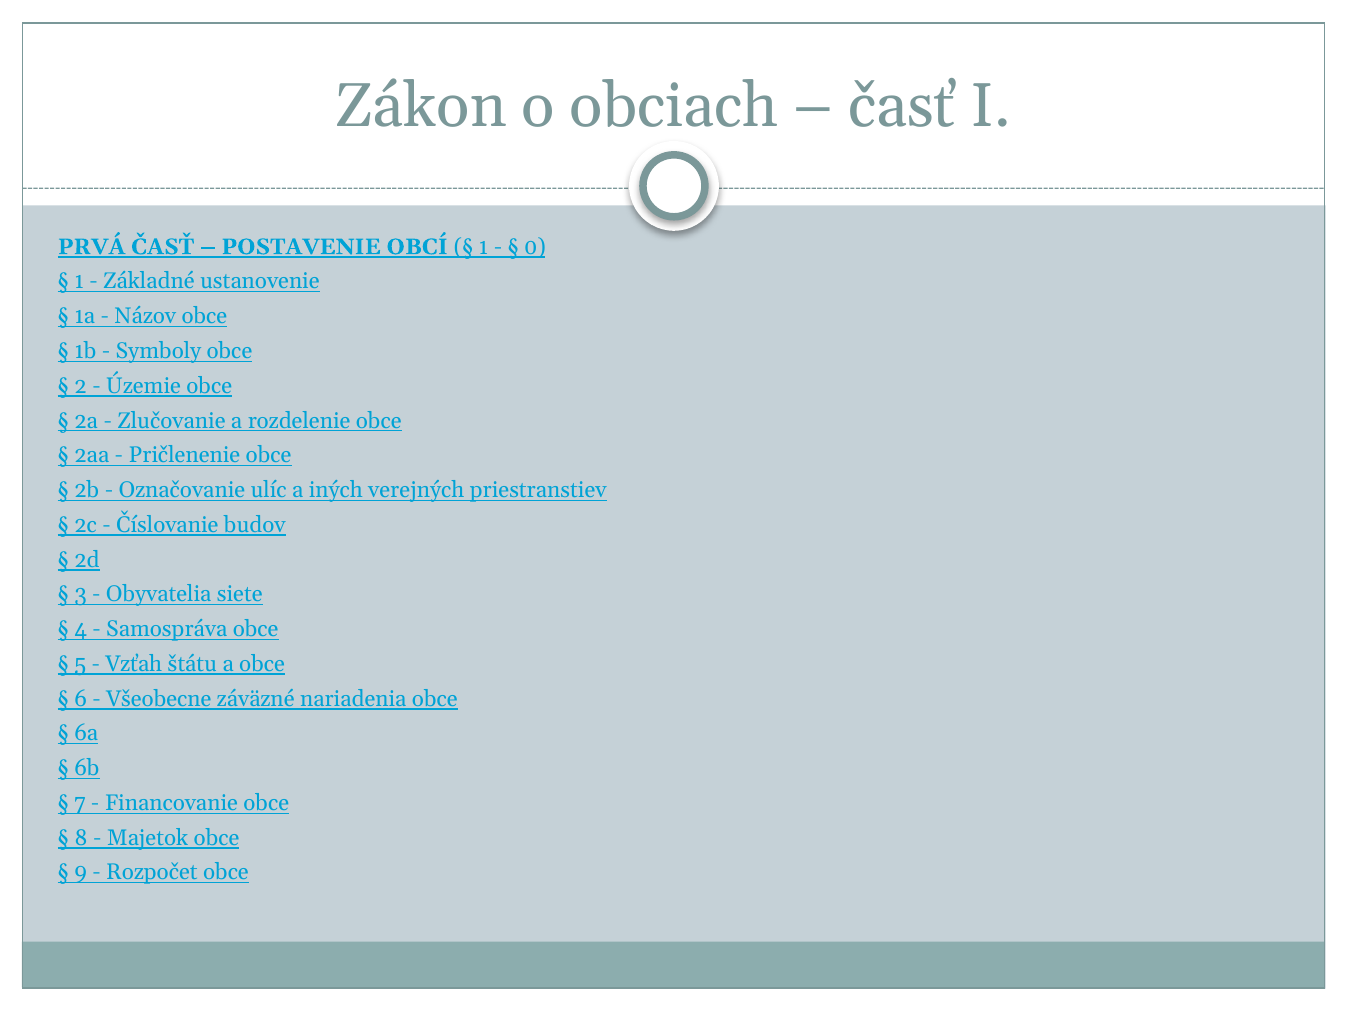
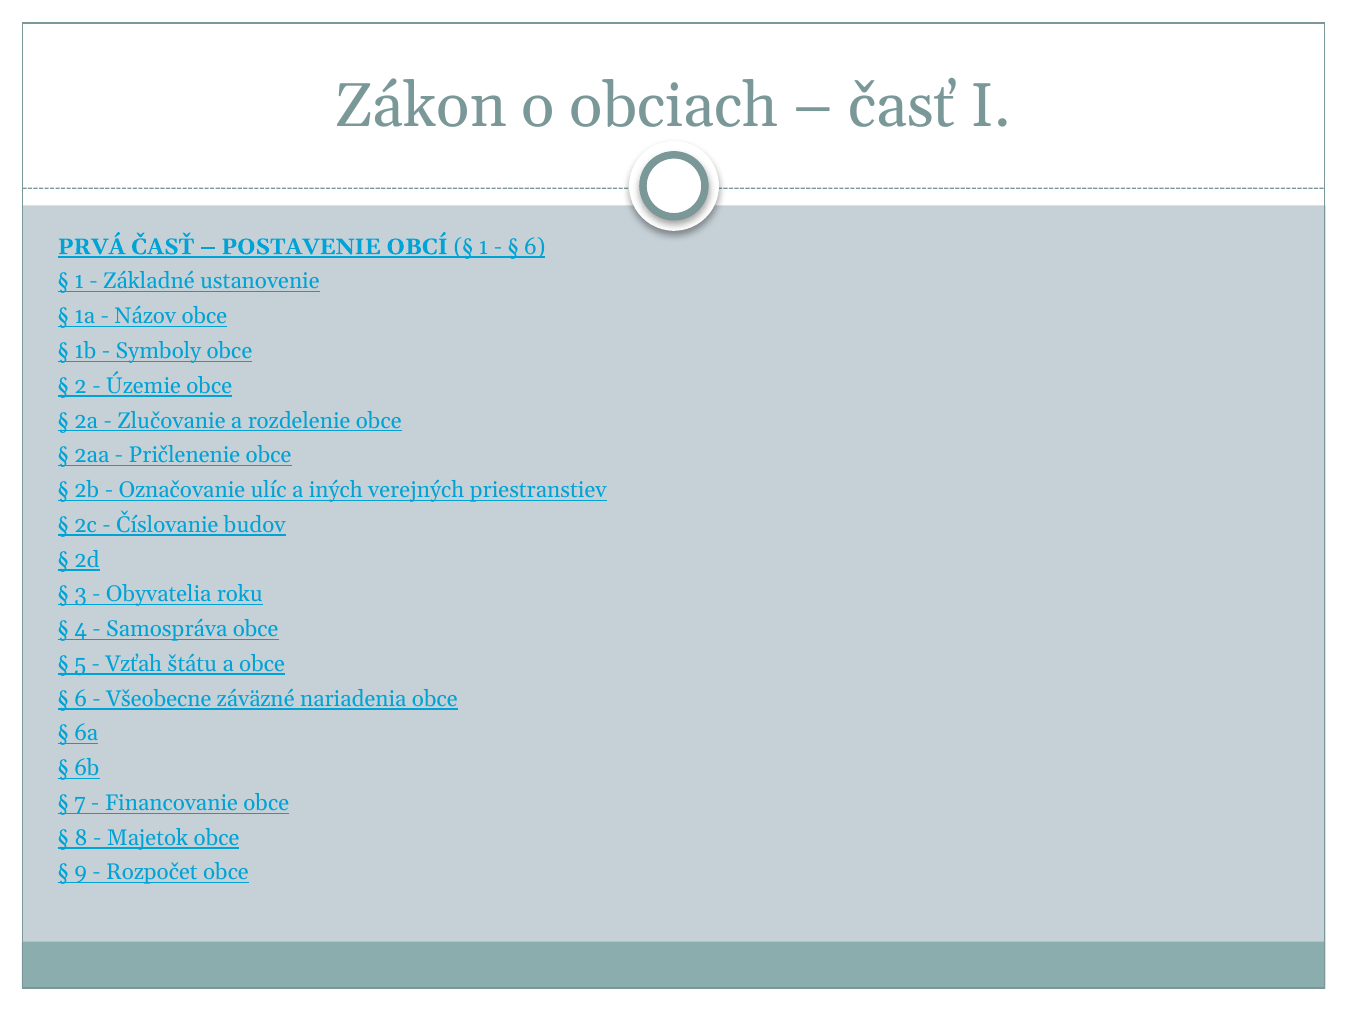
0: 0 -> 6 (535, 247)
siete: siete -> roku (240, 594)
